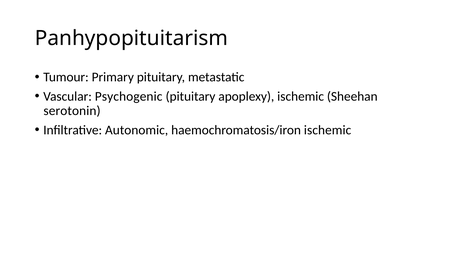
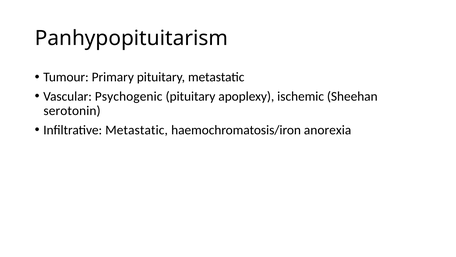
Infiltrative Autonomic: Autonomic -> Metastatic (137, 130)
haemochromatosis/iron ischemic: ischemic -> anorexia (328, 130)
